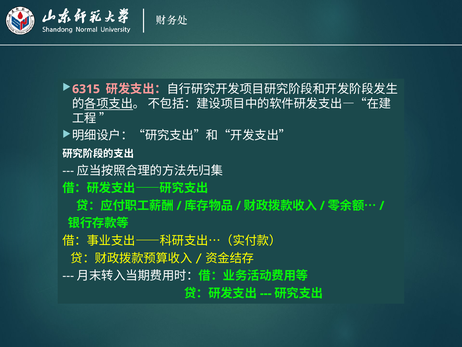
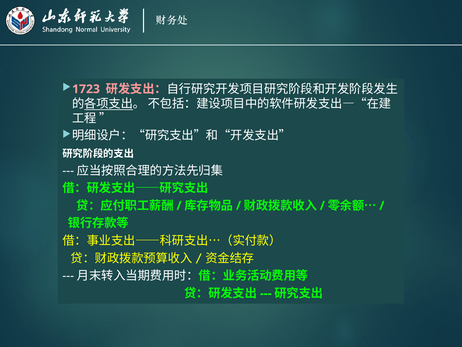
6315: 6315 -> 1723 (86, 89)
